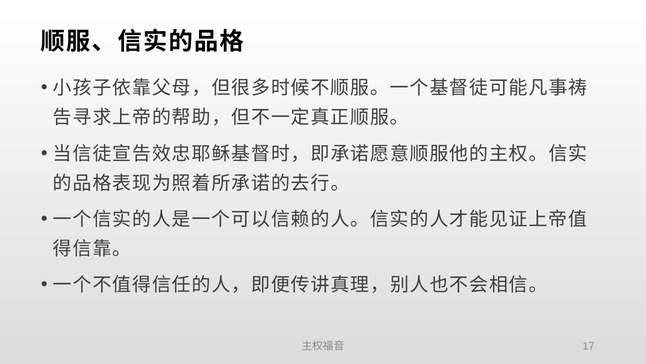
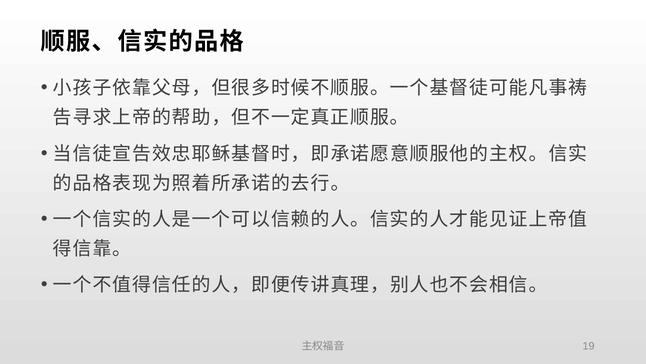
17: 17 -> 19 (589, 346)
